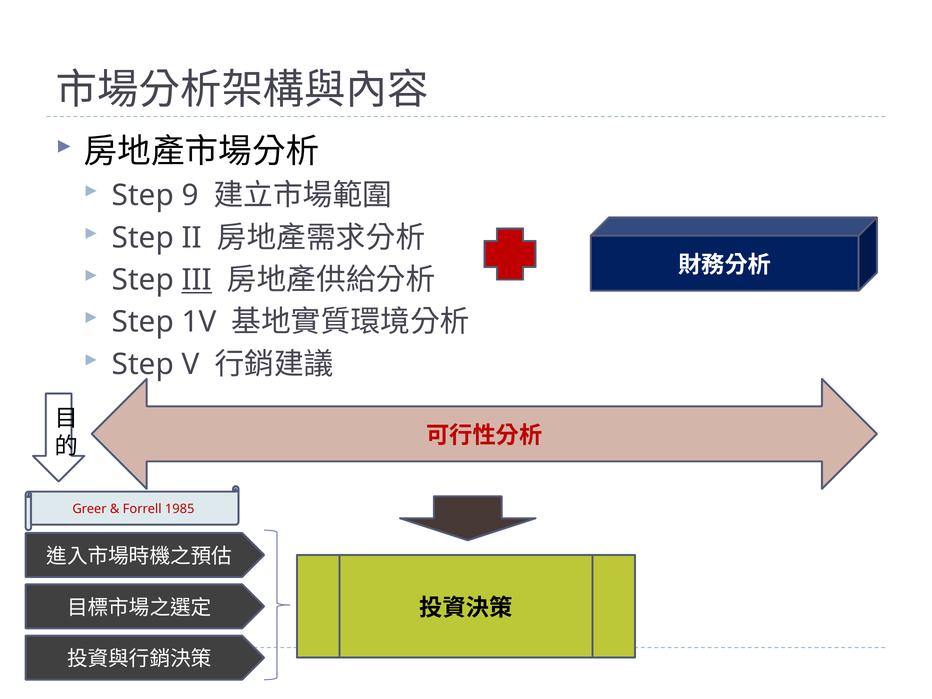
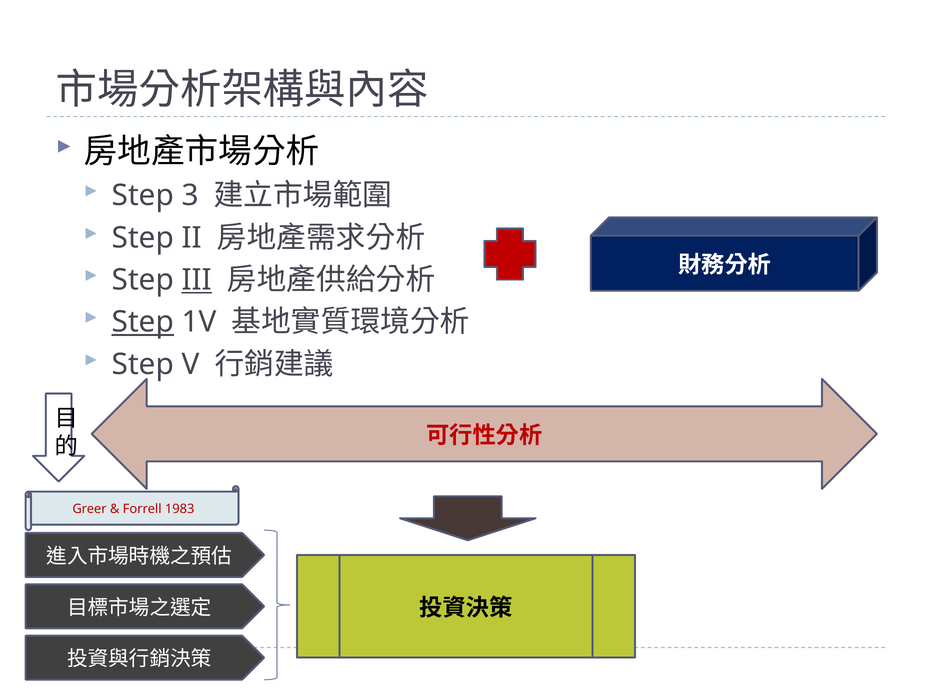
9: 9 -> 3 (190, 196)
Step underline: none -> present (143, 322)
1985: 1985 -> 1983 (180, 509)
